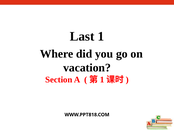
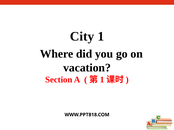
Last: Last -> City (82, 36)
